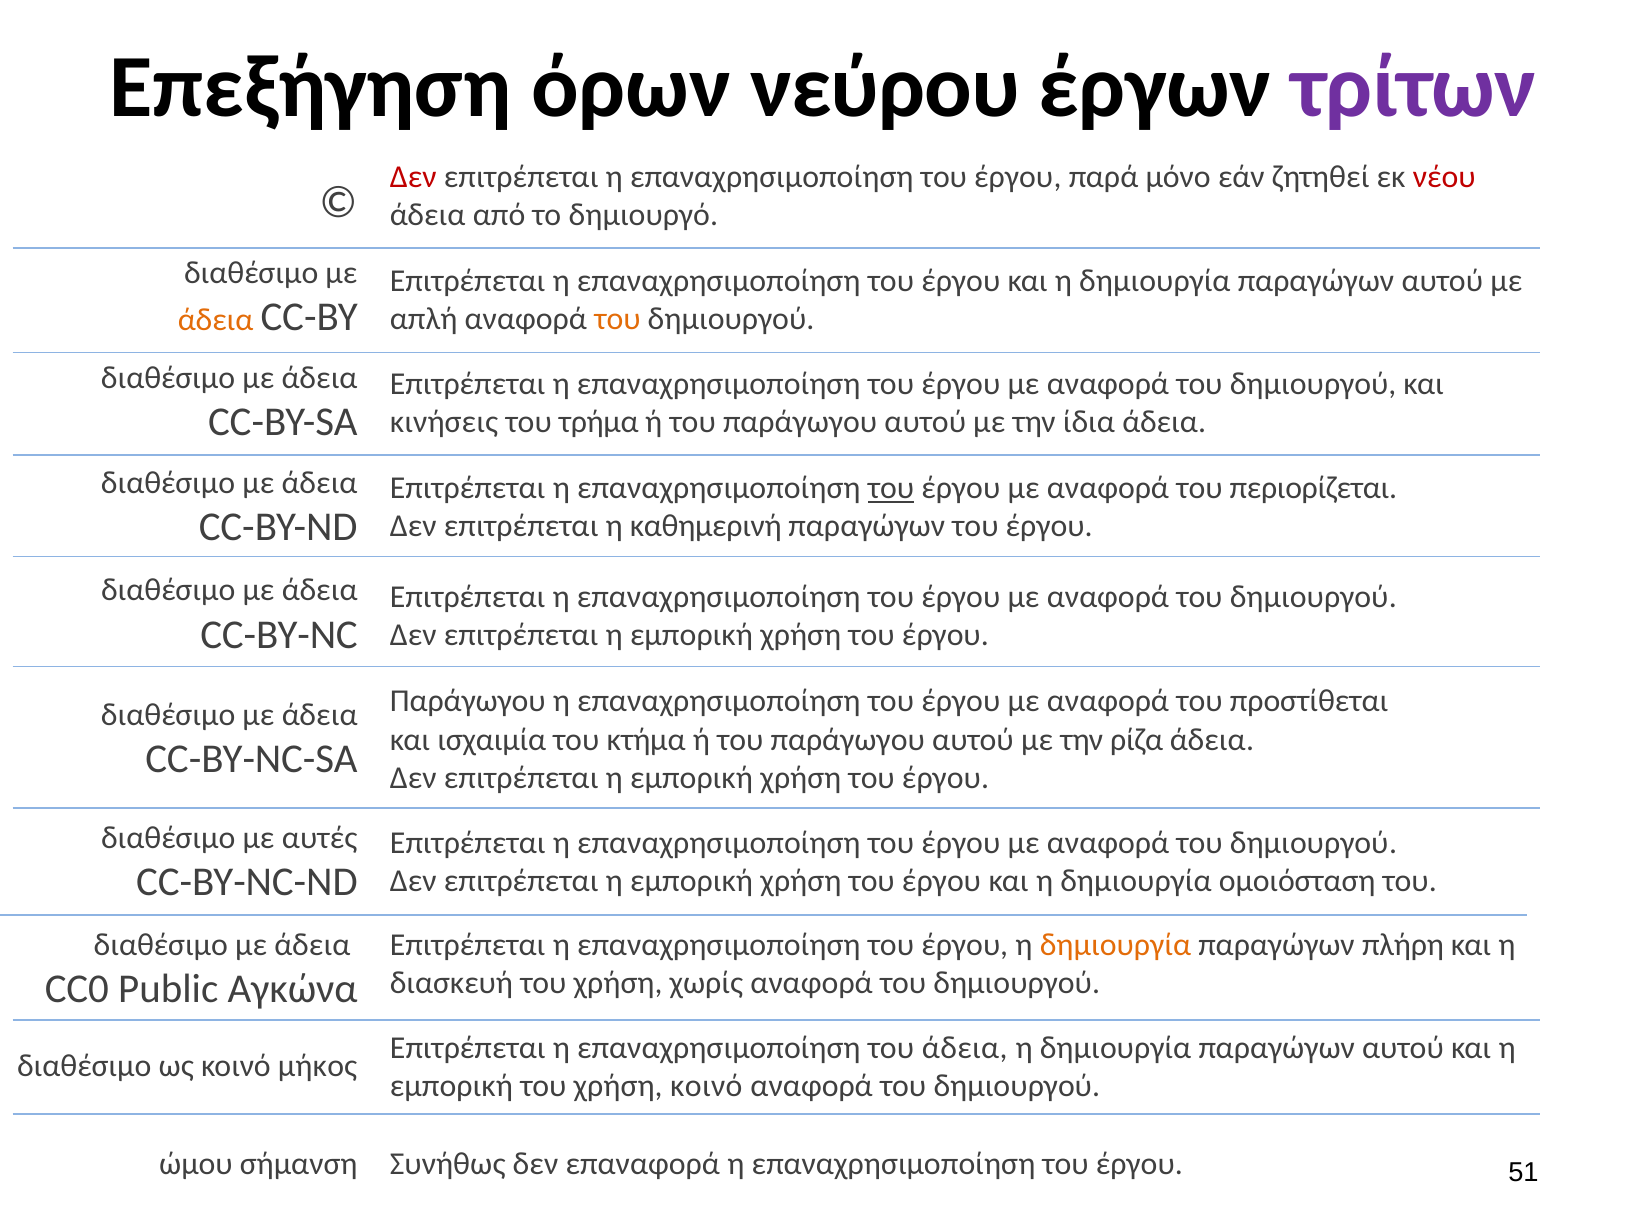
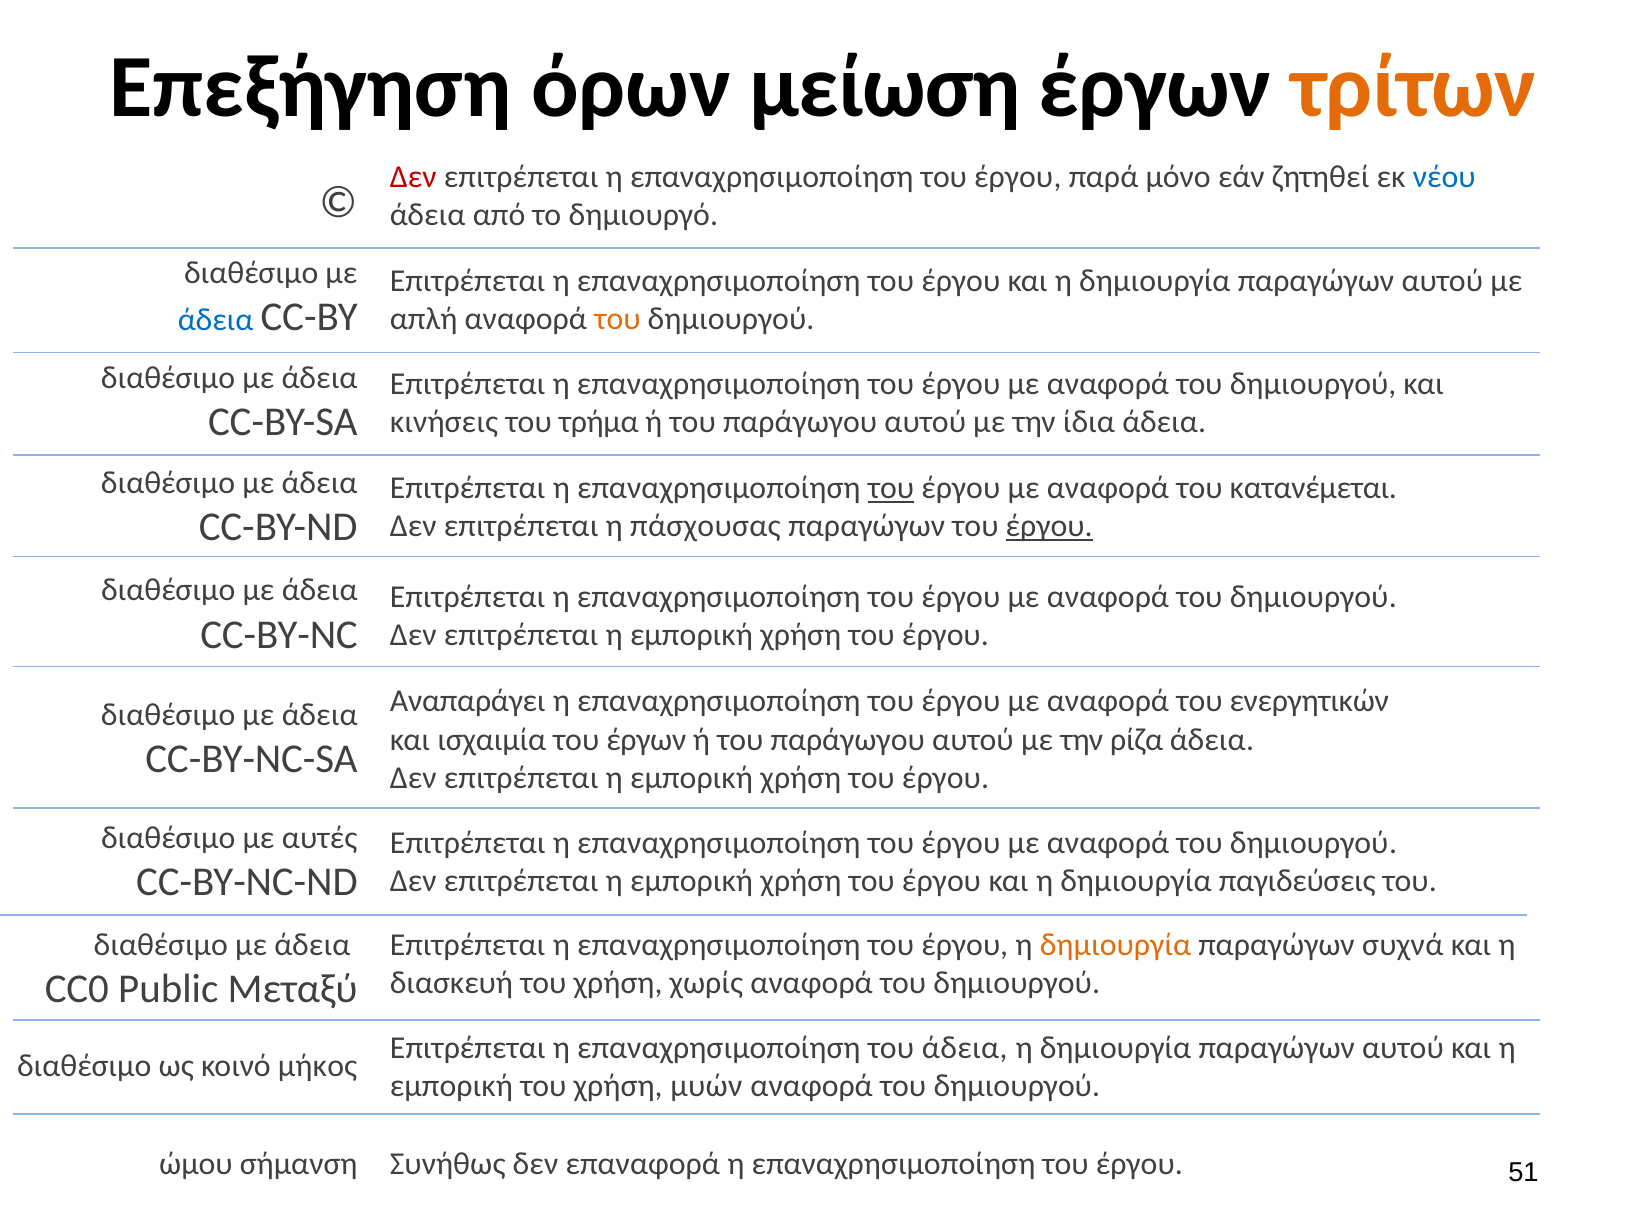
νεύρου: νεύρου -> μείωση (885, 88)
τρίτων colour: purple -> orange (1414, 88)
νέου colour: red -> blue (1444, 177)
άδεια colour: orange -> blue (216, 320)
περιορίζεται: περιορίζεται -> κατανέμεται (1313, 488)
καθημερινή: καθημερινή -> πάσχουσας (705, 526)
έργου underline: none -> present (1049, 526)
Παράγωγου: Παράγωγου -> Αναπαράγει (468, 701)
προστίθεται: προστίθεται -> ενεργητικών (1309, 701)
του κτήμα: κτήμα -> έργων (646, 739)
ομοιόσταση: ομοιόσταση -> παγιδεύσεις (1297, 881)
πλήρη: πλήρη -> συχνά (1403, 944)
Αγκώνα: Αγκώνα -> Μεταξύ (293, 989)
χρήση κοινό: κοινό -> μυών (706, 1086)
